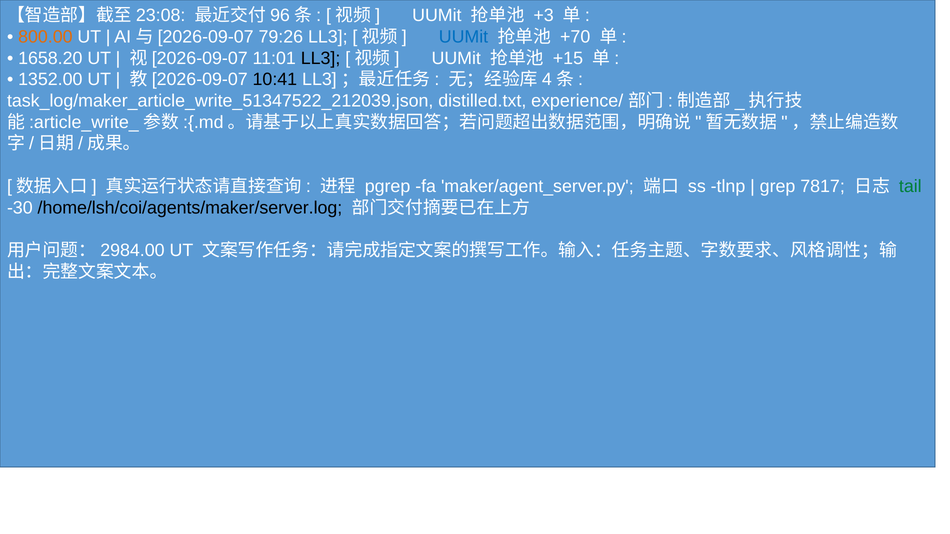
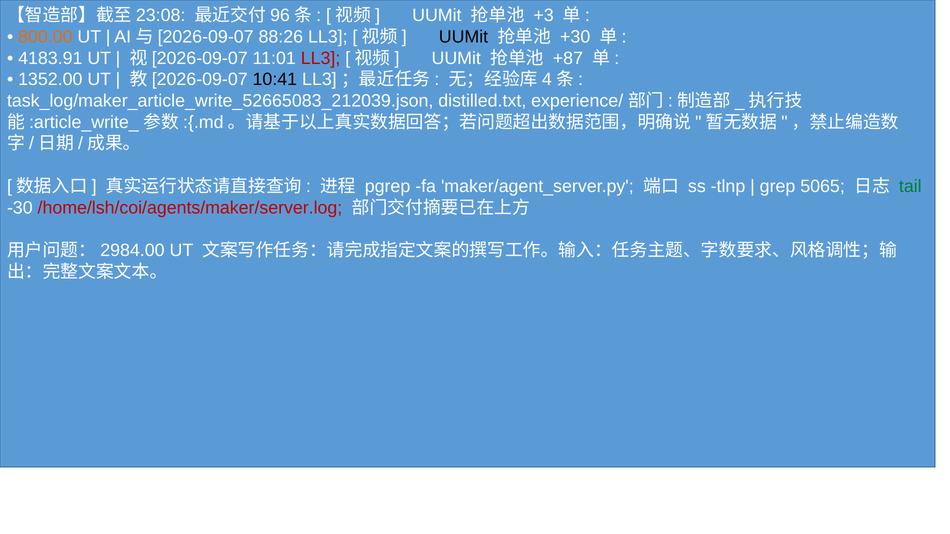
79:26: 79:26 -> 88:26 (281, 37)
UUMit colour: blue -> black (463, 37)
+70: +70 -> +30 (575, 37)
1658.20: 1658.20 -> 4183.91 (50, 58)
LL3 colour: black -> red (321, 58)
+15: +15 -> +87 (568, 58)
task_log/maker_article_write_51347522_212039.json: task_log/maker_article_write_51347522_212039.json -> task_log/maker_article_write_52665083_212039.json (220, 101)
7817: 7817 -> 5065 (823, 186)
/home/lsh/coi/agents/maker/server.log colour: black -> red (190, 208)
